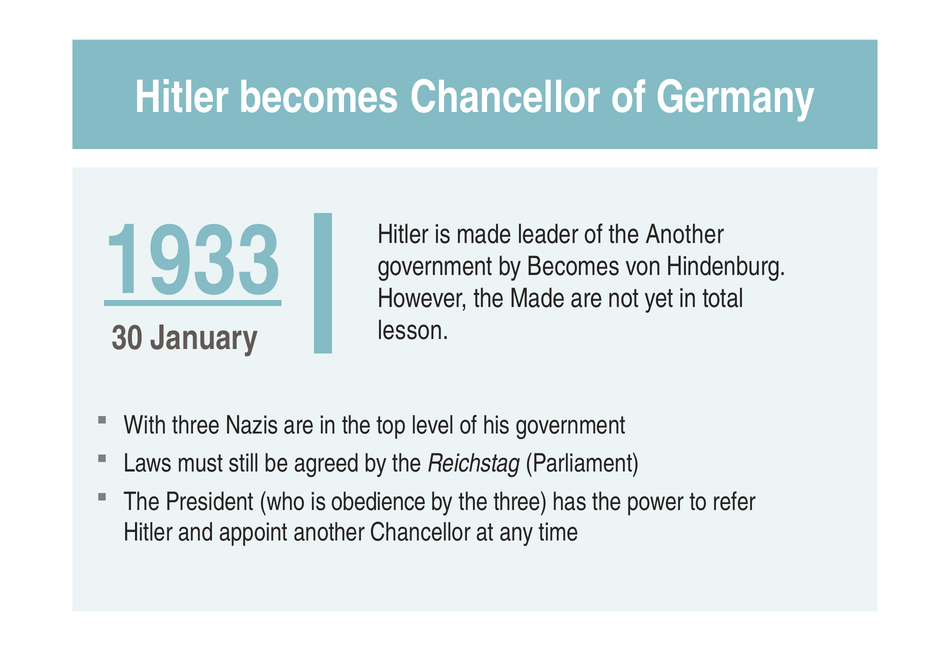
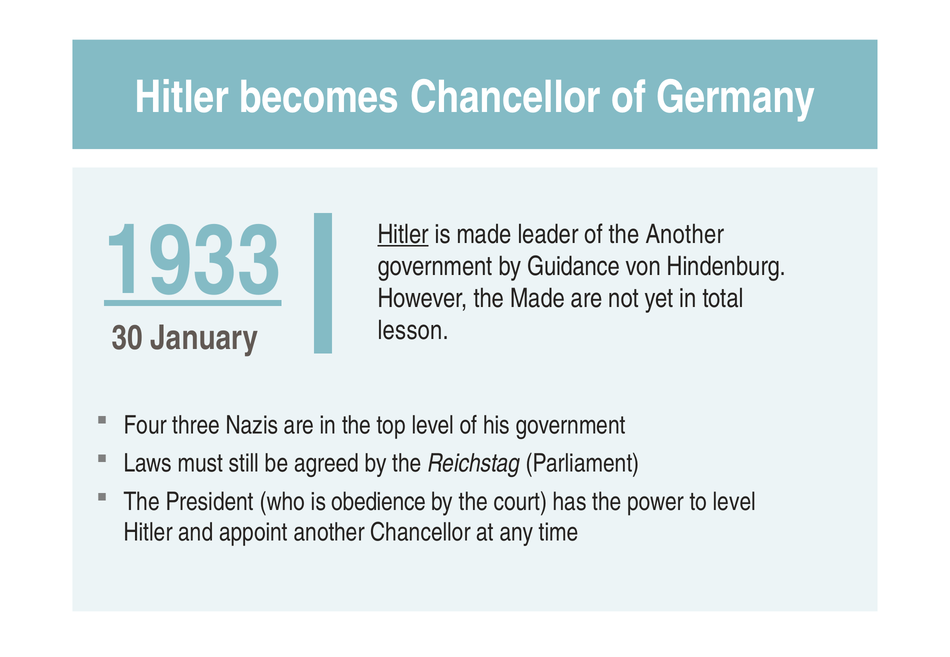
Hitler underline: none -> present (403, 235)
Becomes: Becomes -> Guidance (574, 267)
With: With -> Four (145, 426)
the three: three -> court (520, 502)
to refer: refer -> level (734, 502)
